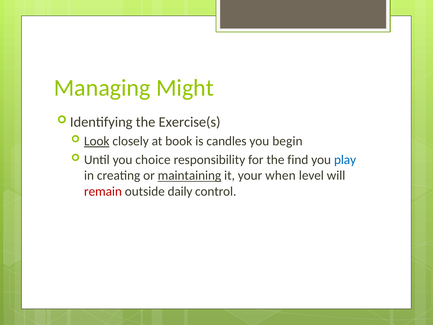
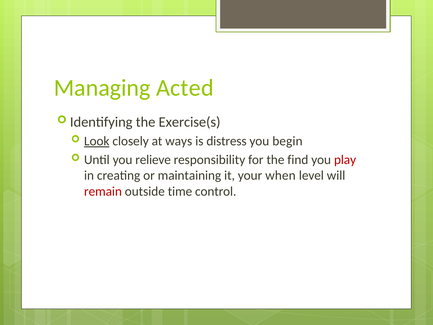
Might: Might -> Acted (185, 88)
book: book -> ways (179, 141)
candles: candles -> distress (227, 141)
choice: choice -> relieve (153, 160)
play colour: blue -> red (345, 160)
maintaining underline: present -> none (189, 175)
daily: daily -> time (180, 191)
